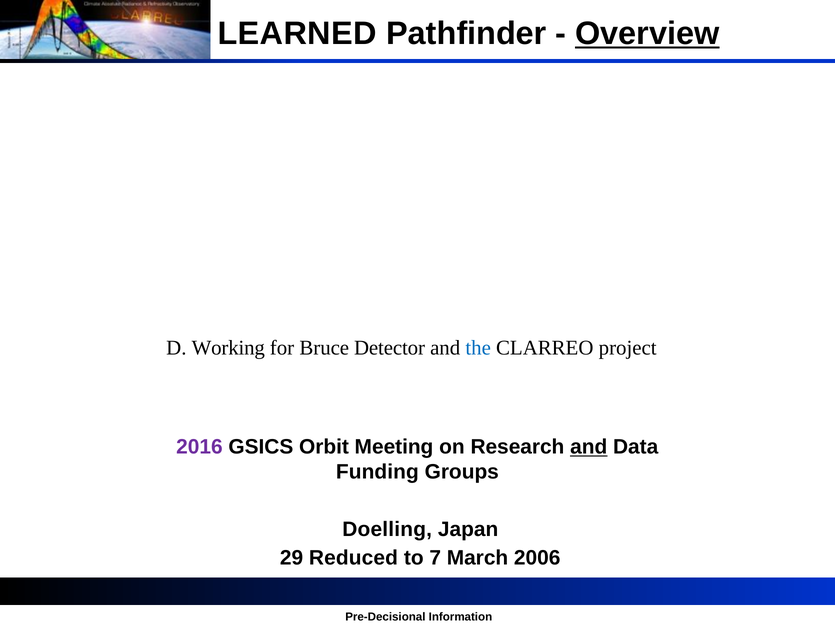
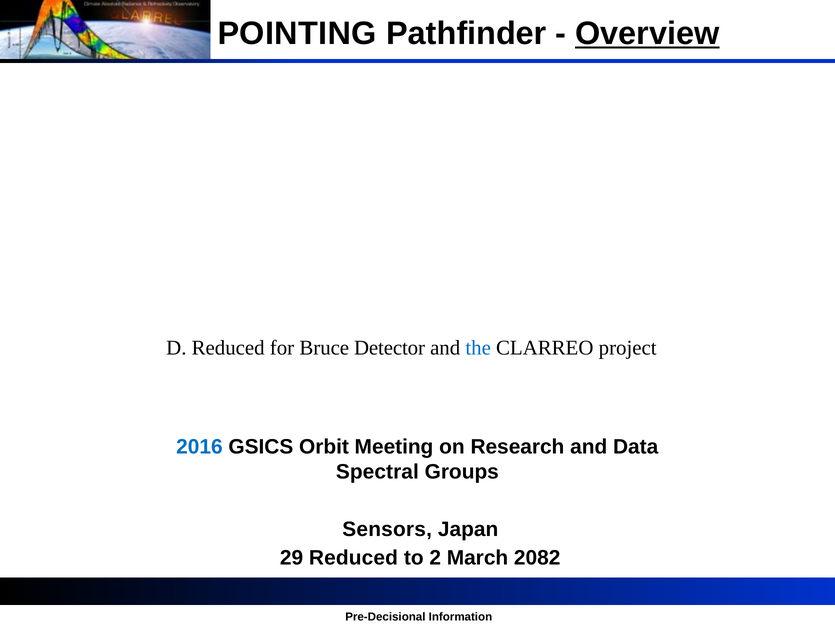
LEARNED: LEARNED -> POINTING (297, 34)
D Working: Working -> Reduced (228, 348)
2016 colour: purple -> blue (199, 447)
and underline: present -> none (589, 447)
Funding: Funding -> Spectral (377, 472)
Doelling: Doelling -> Sensors (387, 529)
7: 7 -> 2 (435, 558)
2006: 2006 -> 2082 (537, 558)
